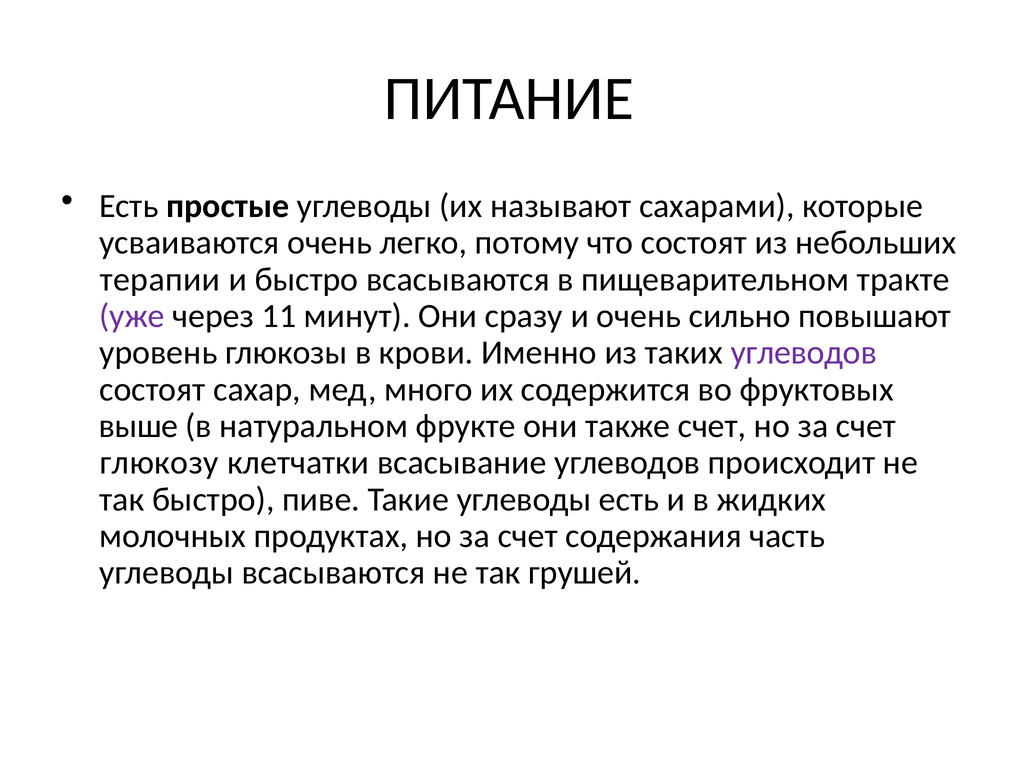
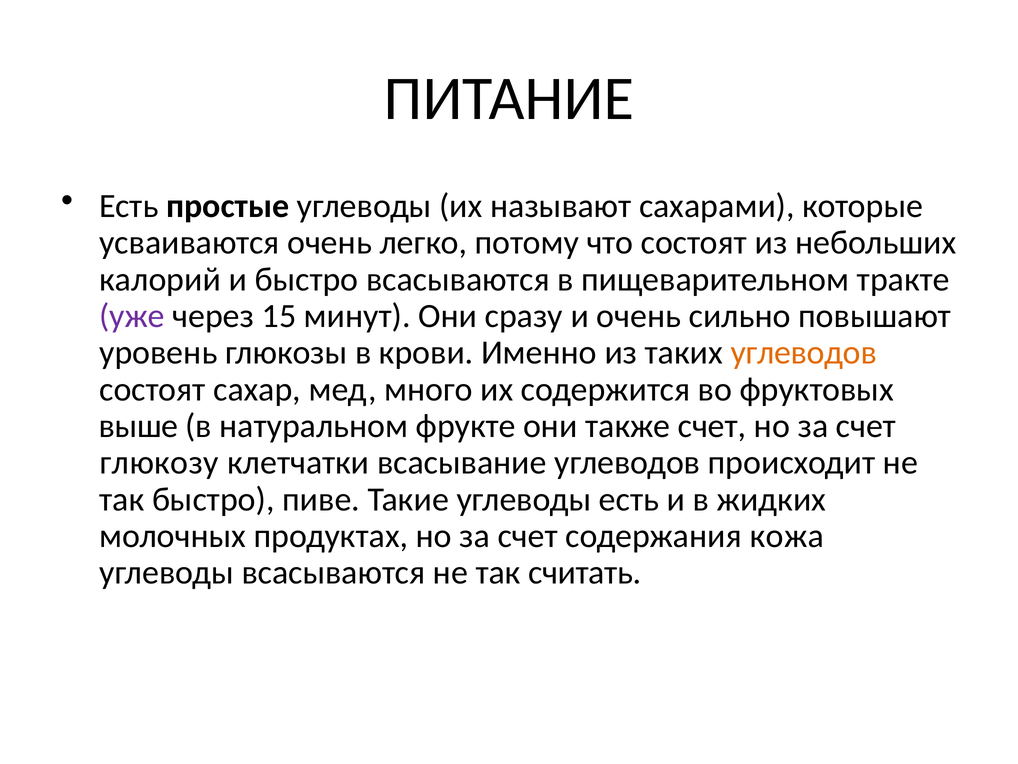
терапии: терапии -> калорий (160, 279)
11: 11 -> 15 (279, 316)
углеводов colour: purple -> orange (804, 353)
часть: часть -> кожа (787, 536)
грушей: грушей -> считать (585, 572)
